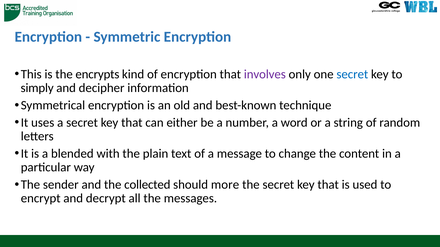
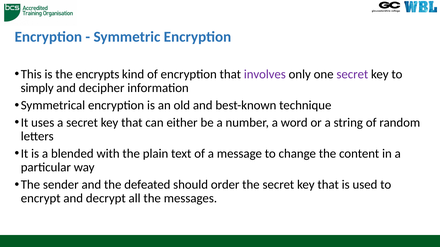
secret colour: blue -> purple (352, 74)
collected: collected -> defeated (147, 185)
more: more -> order (225, 185)
